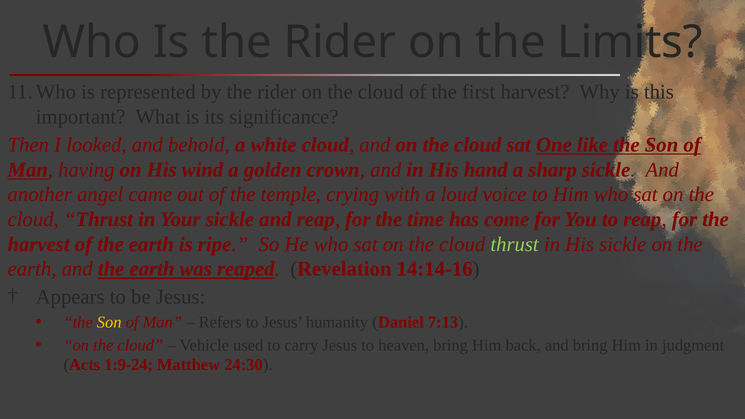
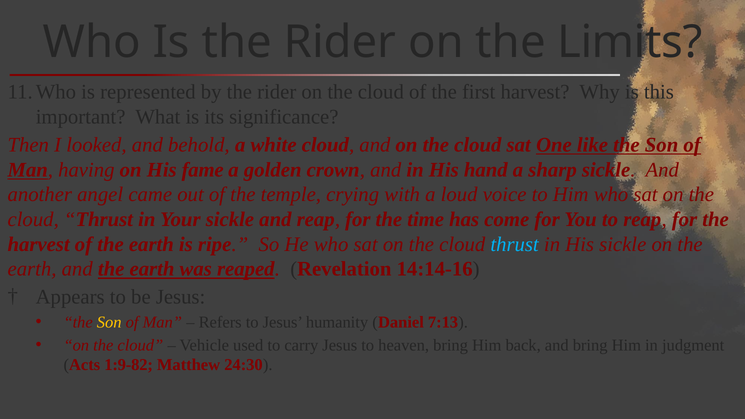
wind: wind -> fame (203, 170)
thrust colour: light green -> light blue (515, 244)
1:9-24: 1:9-24 -> 1:9-82 (129, 365)
